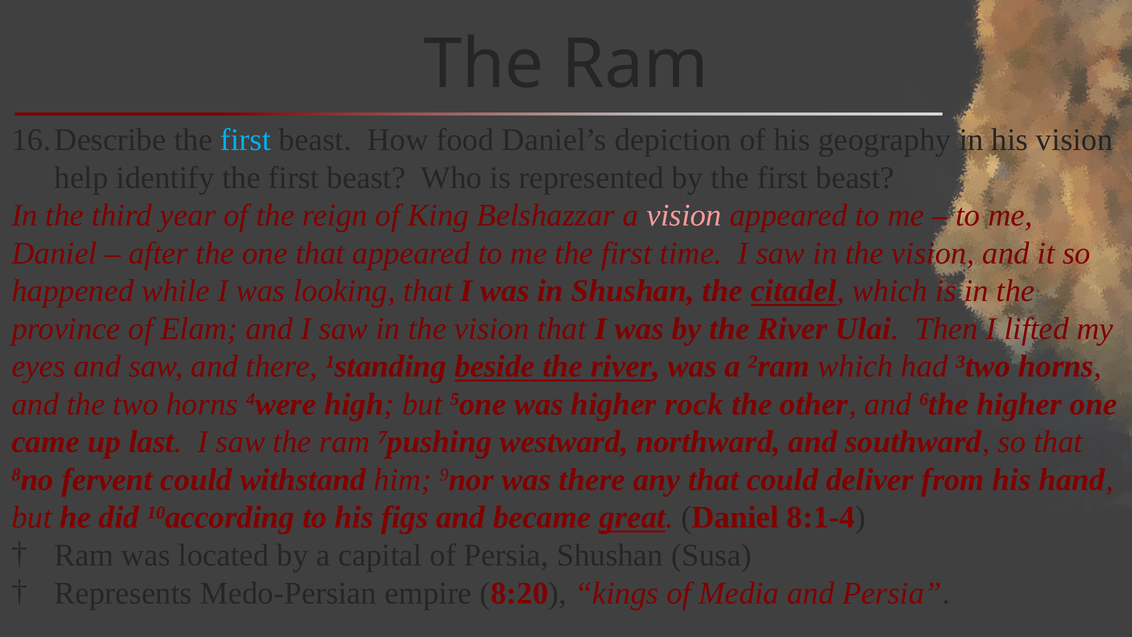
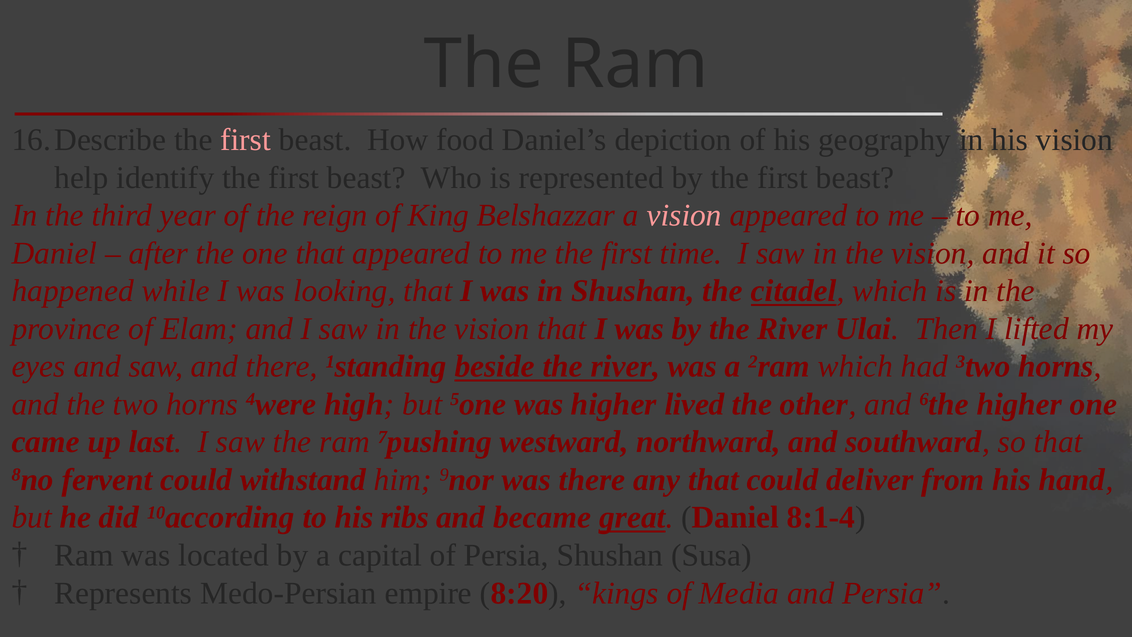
first colour: light blue -> pink (246, 140)
rock: rock -> lived (694, 404)
figs: figs -> ribs (405, 517)
